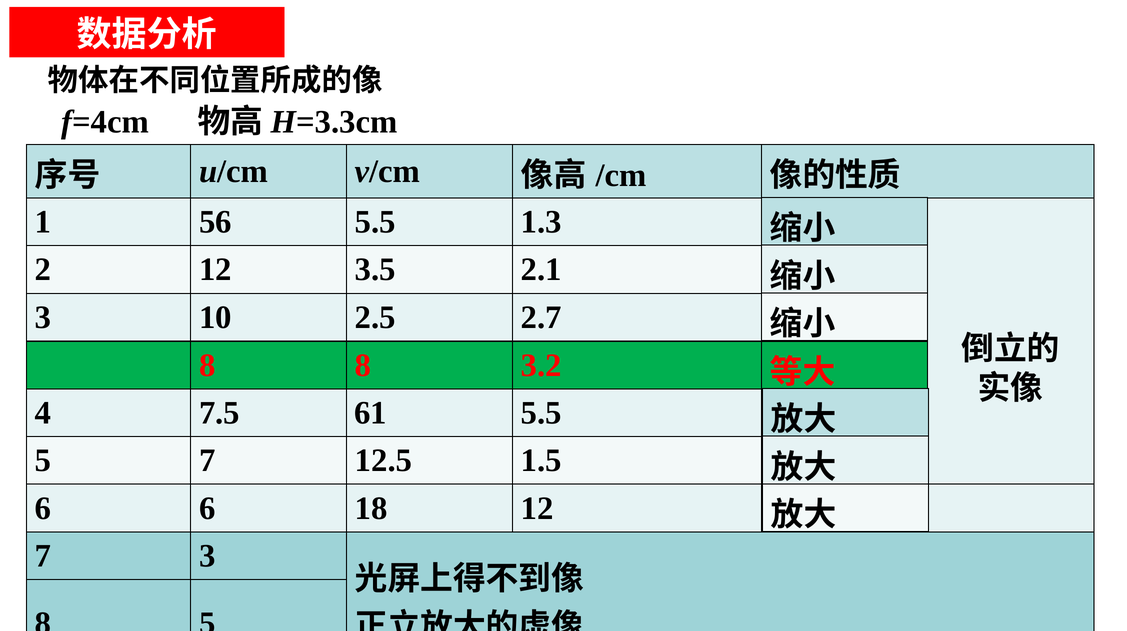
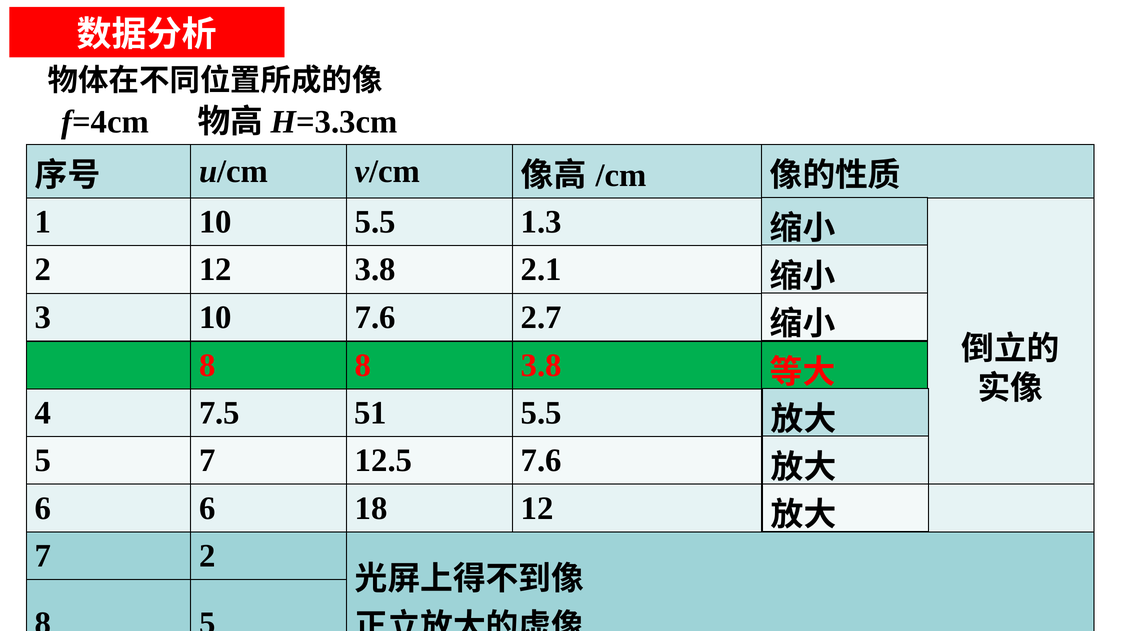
1 56: 56 -> 10 (215, 222)
12 3.5: 3.5 -> 3.8 (375, 270)
10 2.5: 2.5 -> 7.6 (375, 318)
8 3.2: 3.2 -> 3.8 (541, 366)
61: 61 -> 51 (371, 413)
12.5 1.5: 1.5 -> 7.6 (541, 461)
7 3: 3 -> 2 (207, 556)
